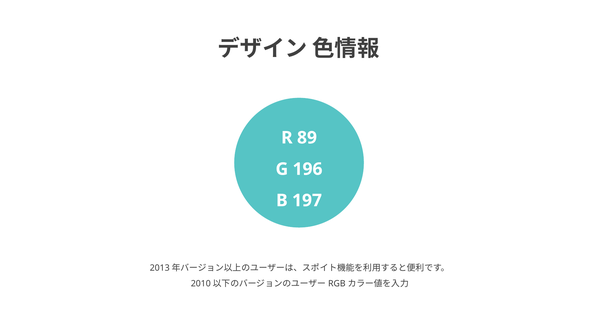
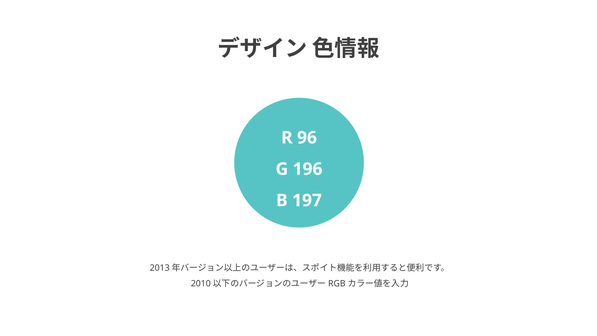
89: 89 -> 96 (307, 138)
